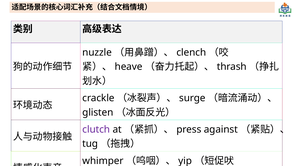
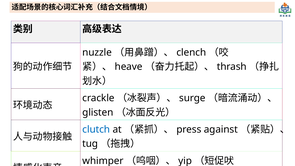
clutch colour: purple -> blue (96, 129)
